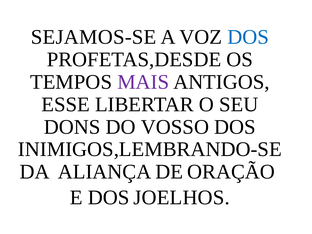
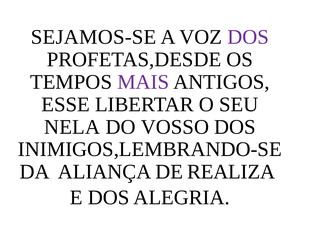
DOS colour: blue -> purple (248, 37)
DONS: DONS -> NELA (72, 127)
ORAÇÃO: ORAÇÃO -> REALIZA (231, 172)
JOELHOS: JOELHOS -> ALEGRIA (182, 198)
